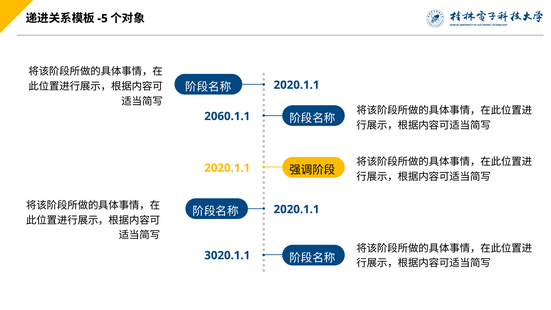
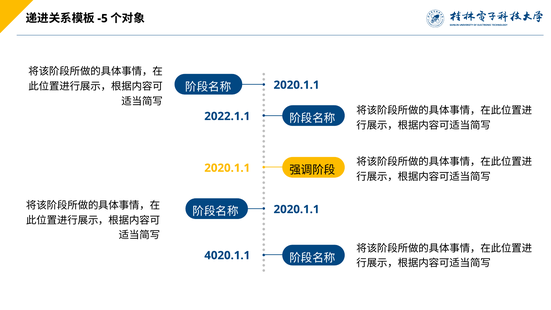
2060.1.1: 2060.1.1 -> 2022.1.1 (227, 116)
3020.1.1: 3020.1.1 -> 4020.1.1 (227, 255)
